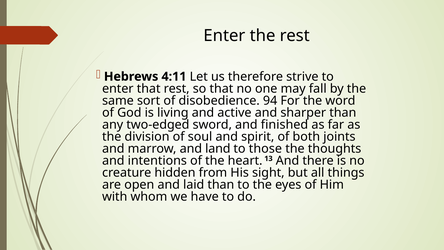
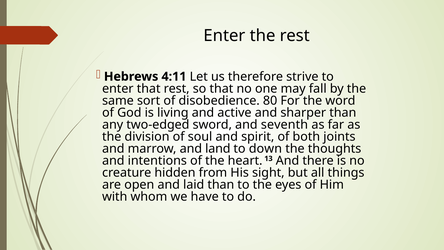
94: 94 -> 80 (270, 100)
finished: finished -> seventh (284, 124)
those: those -> down (265, 148)
